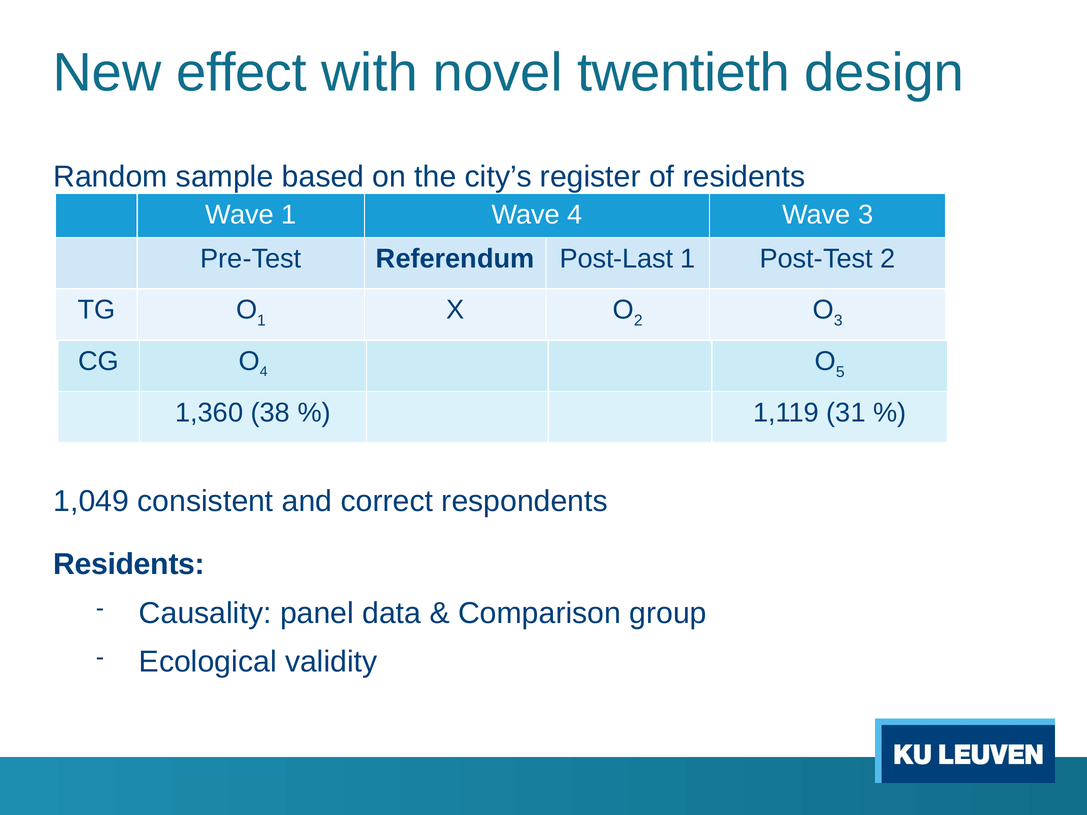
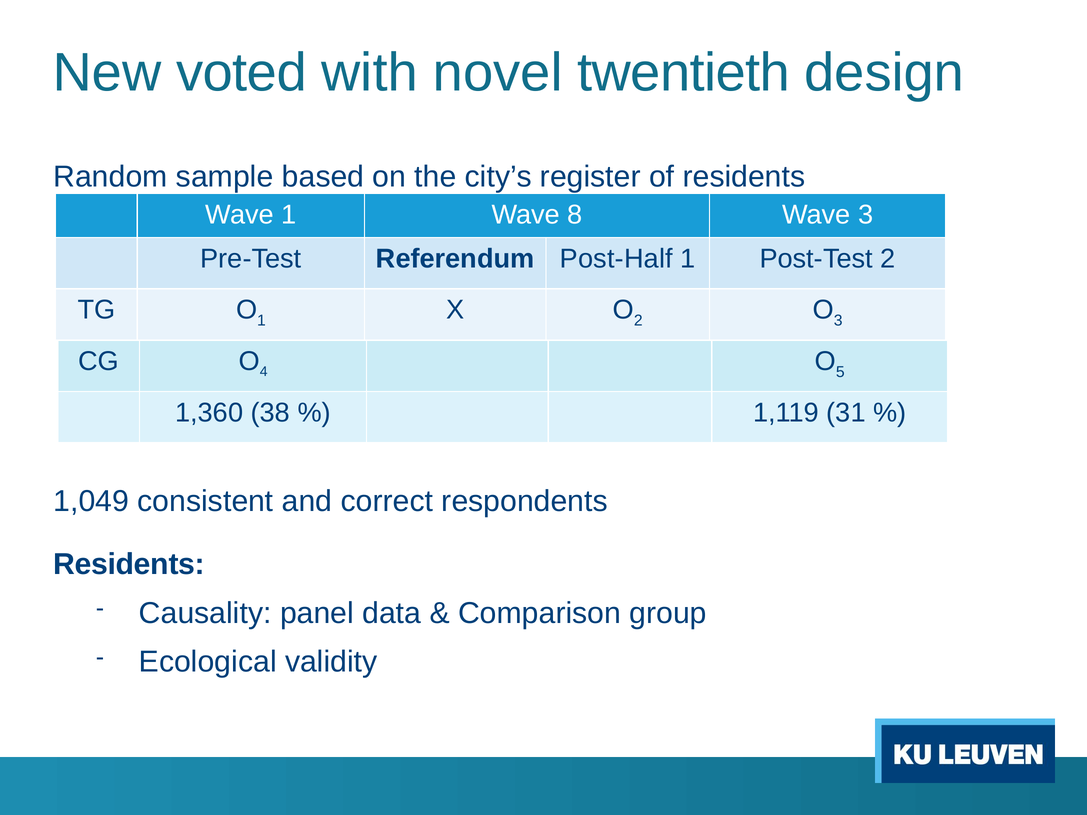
effect: effect -> voted (242, 73)
Wave 4: 4 -> 8 (575, 215)
Post-Last: Post-Last -> Post-Half (616, 259)
